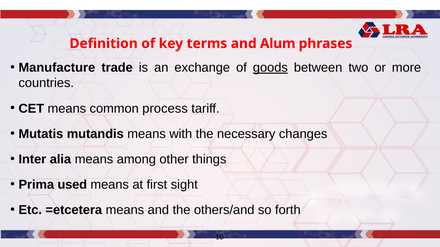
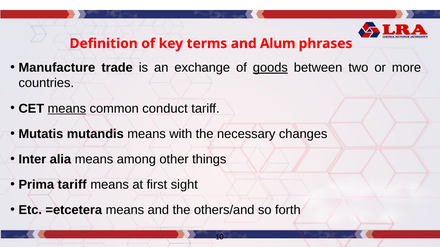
means underline: none -> present (67, 109)
process: process -> conduct (165, 109)
Prima used: used -> tariff (72, 185)
